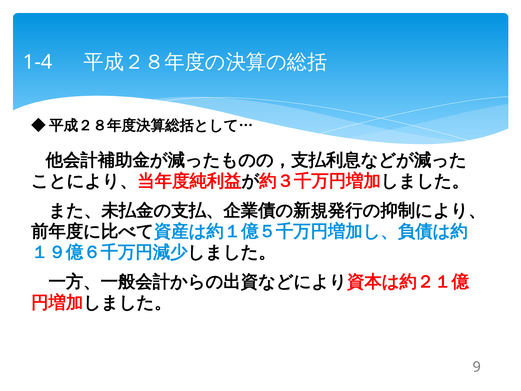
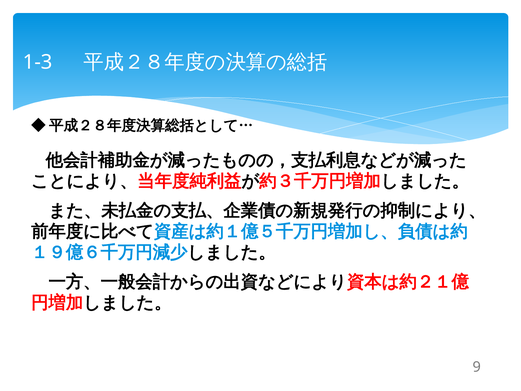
1-4: 1-4 -> 1-3 (38, 62)
